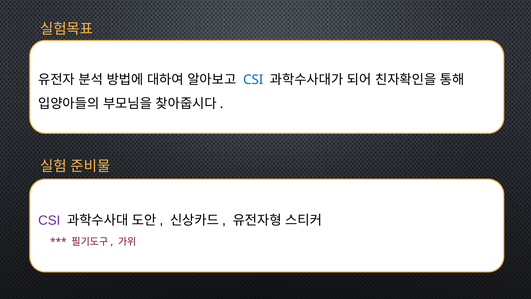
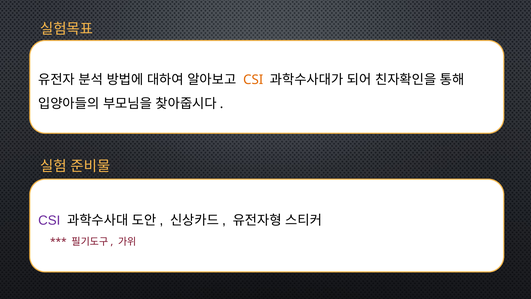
CSI colour: blue -> orange (253, 80)
